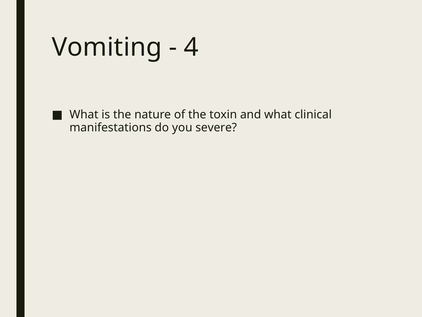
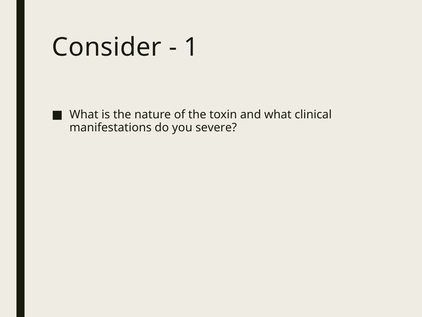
Vomiting: Vomiting -> Consider (107, 47)
4: 4 -> 1 (191, 47)
